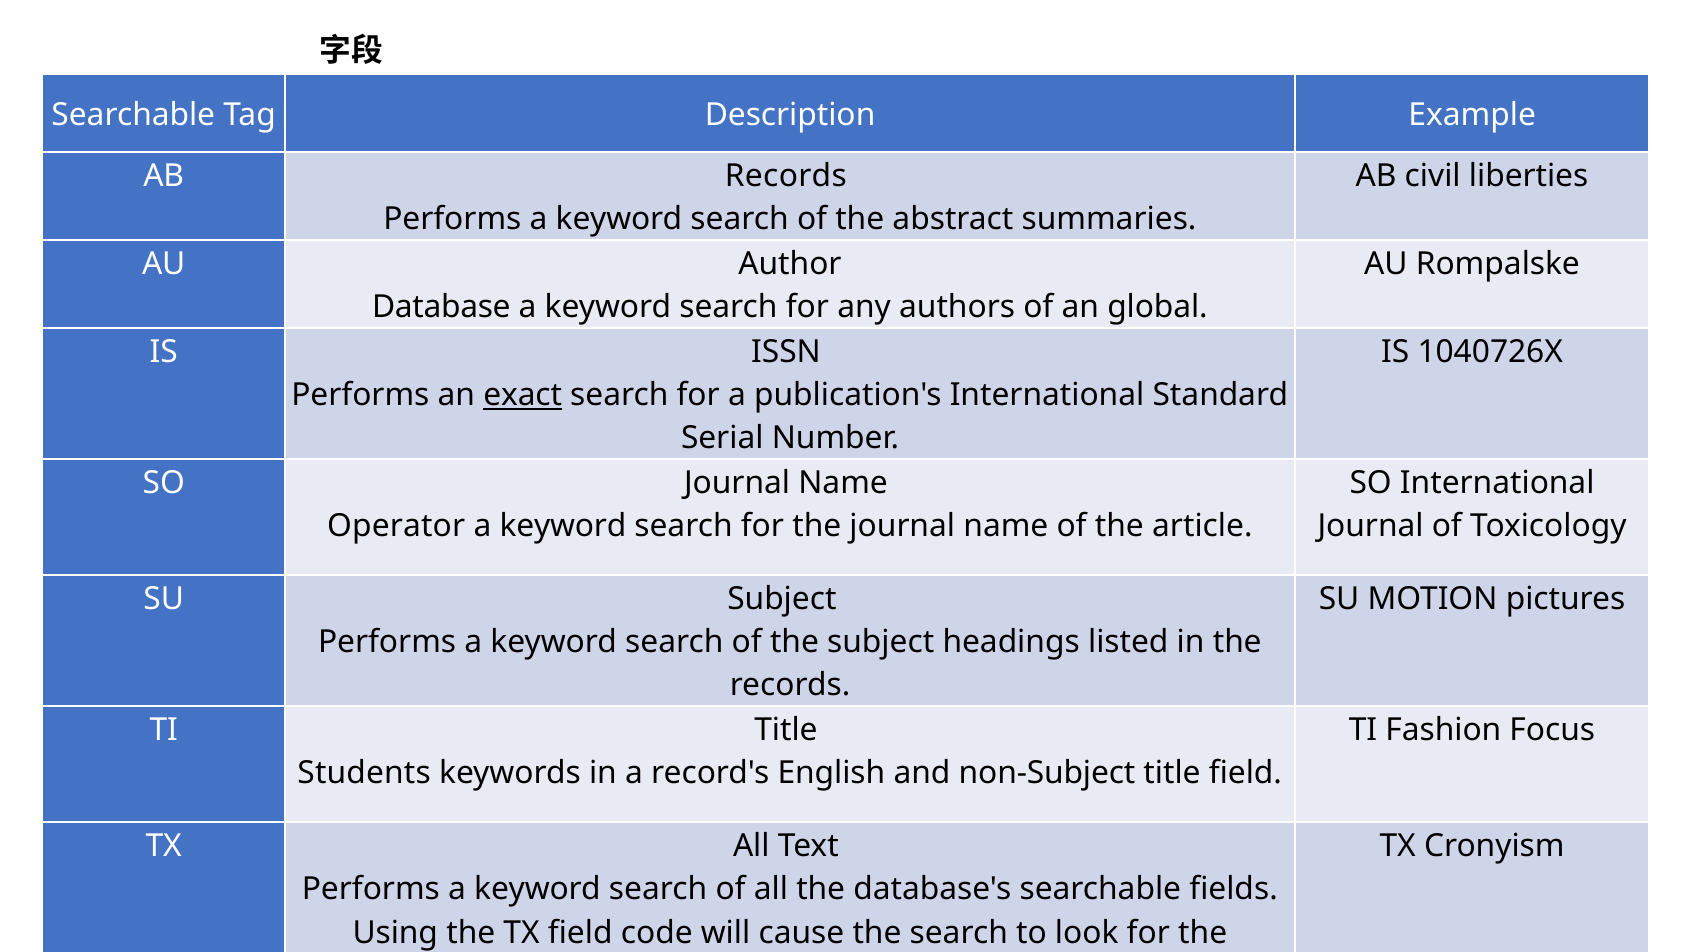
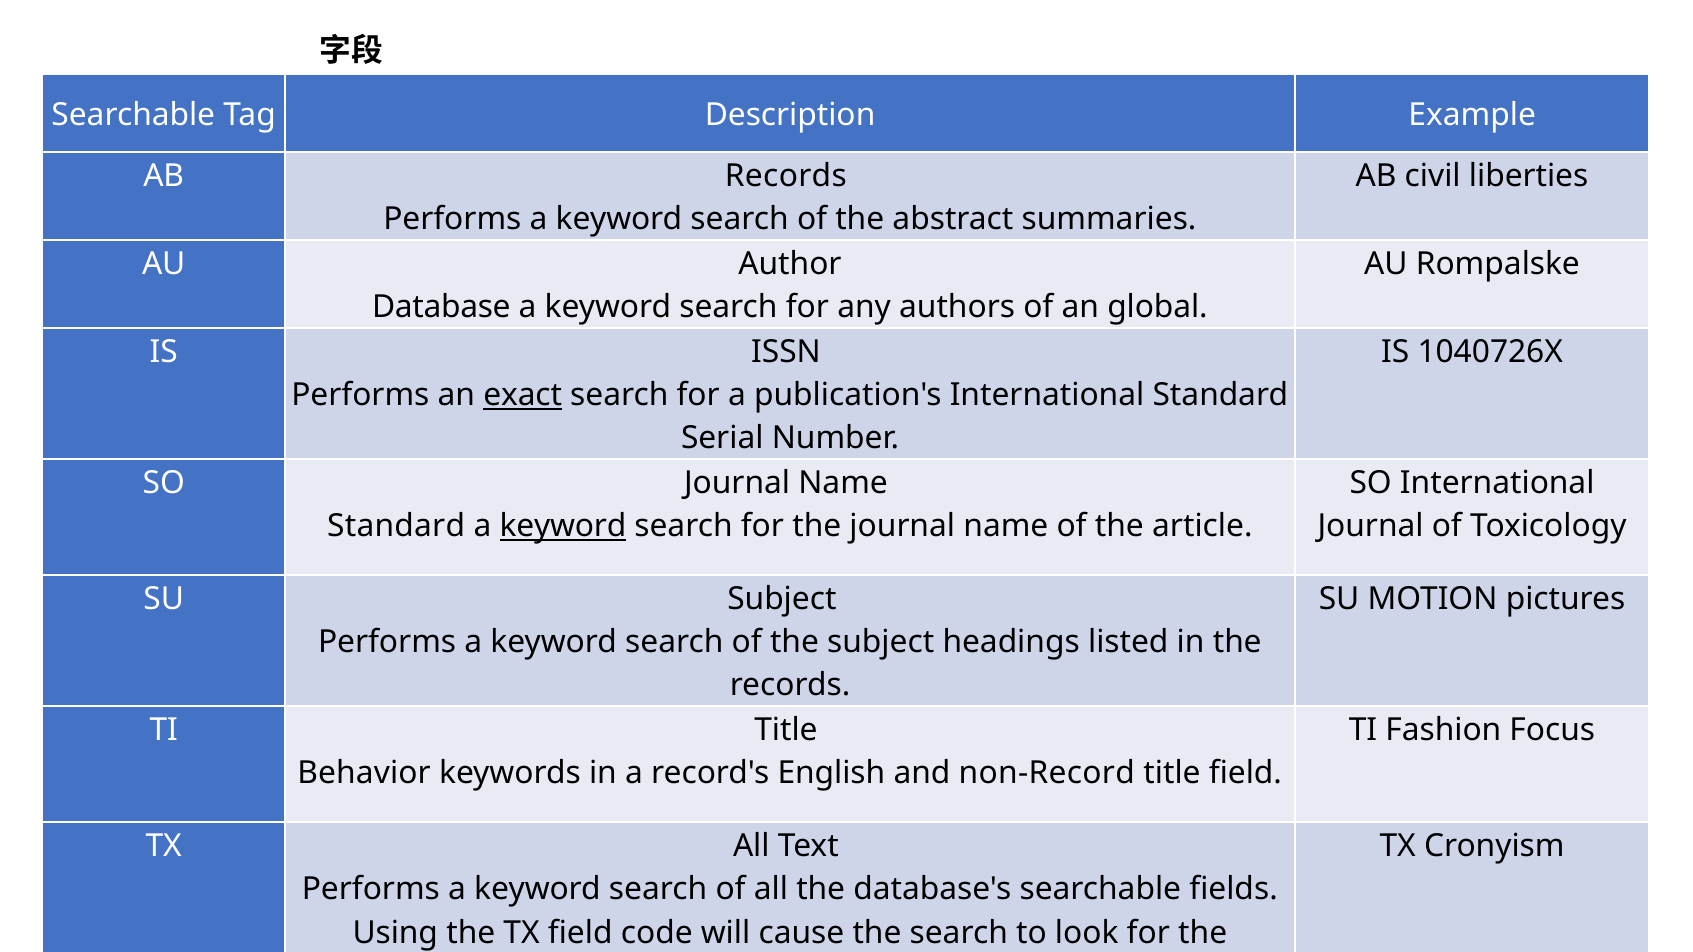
Operator: Operator -> Standard (396, 527)
keyword underline: none -> present (563, 527)
Students: Students -> Behavior (364, 774)
non-Subject: non-Subject -> non-Record (1047, 774)
